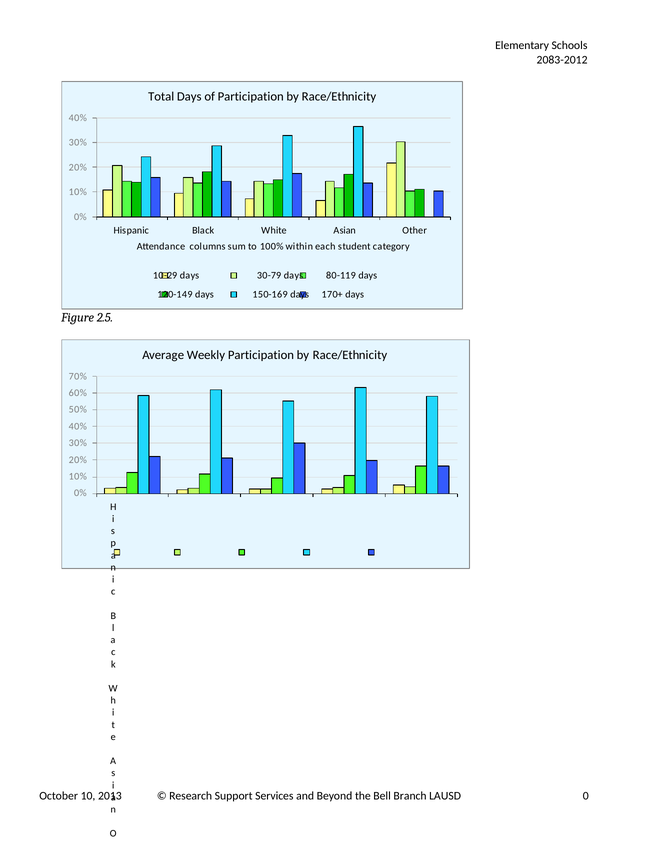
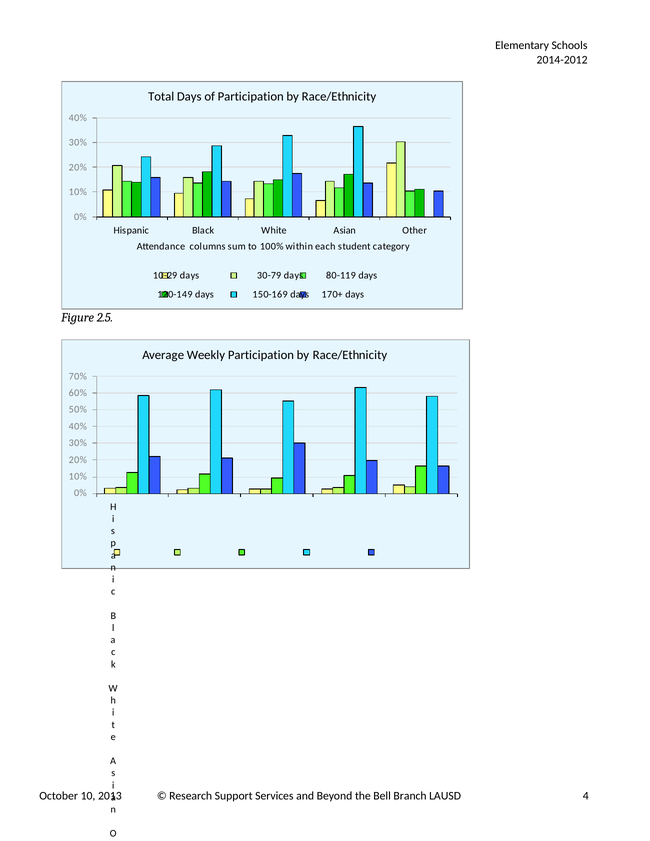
2083-2012: 2083-2012 -> 2014-2012 (562, 60)
LAUSD 0: 0 -> 4 (586, 796)
